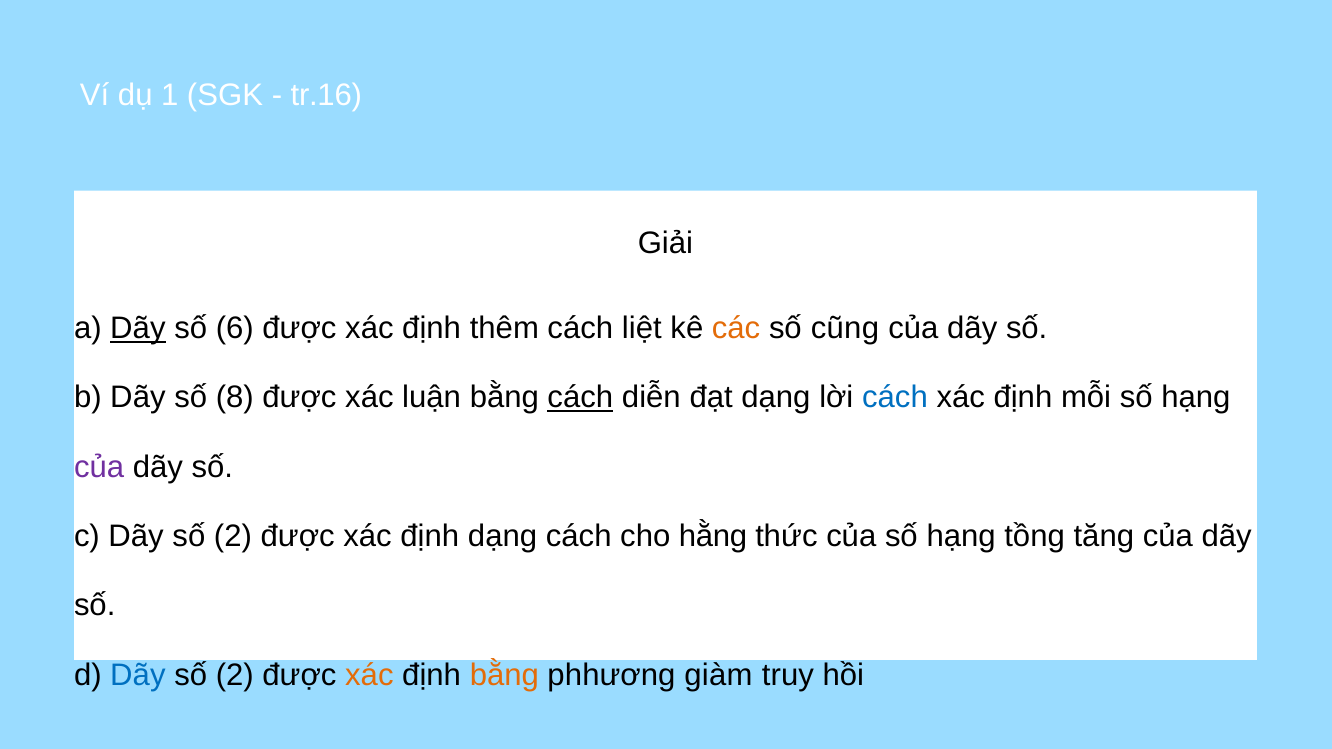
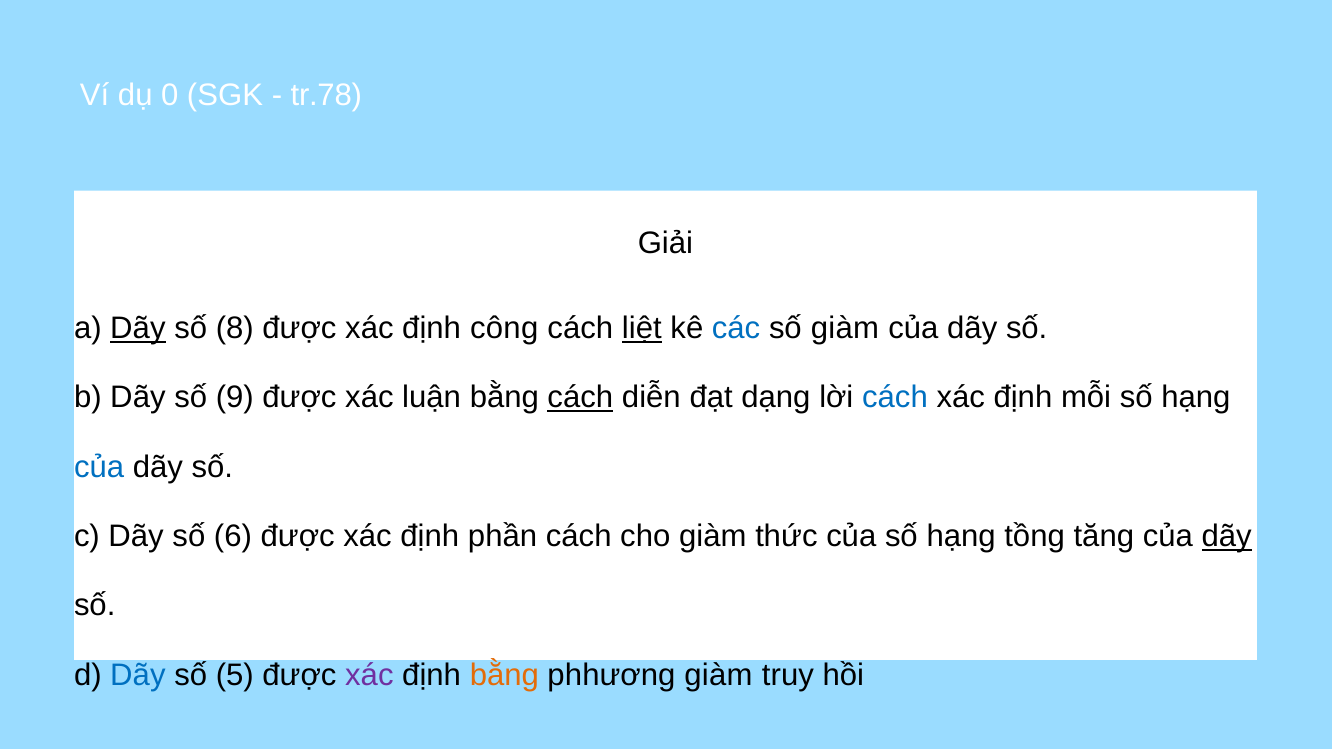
1: 1 -> 0 (170, 95)
tr.16: tr.16 -> tr.78 (326, 95)
6: 6 -> 8 (235, 328)
thêm: thêm -> công (504, 328)
liệt underline: none -> present (642, 328)
các colour: orange -> blue (736, 328)
số cũng: cũng -> giàm (845, 328)
8: 8 -> 9 (235, 398)
của colour: purple -> blue (99, 467)
c Dãy số 2: 2 -> 6 (233, 536)
định dạng: dạng -> phần (503, 536)
cho hằng: hằng -> giàm (713, 536)
dãy underline: none -> present (1227, 536)
2: 2 -> 5 (235, 675)
xác colour: orange -> purple (369, 675)
